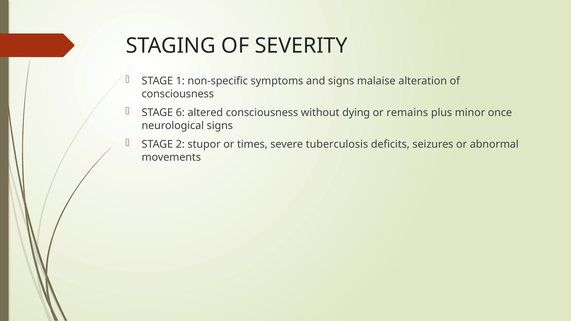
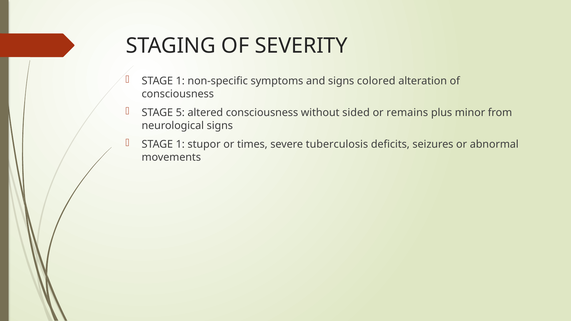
malaise: malaise -> colored (376, 81)
6: 6 -> 5 (180, 113)
dying: dying -> sided (356, 113)
once: once -> from (500, 113)
2: 2 -> 1 (180, 144)
